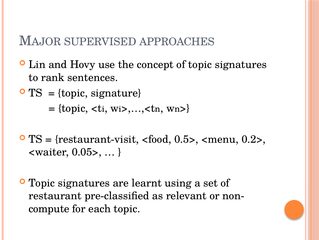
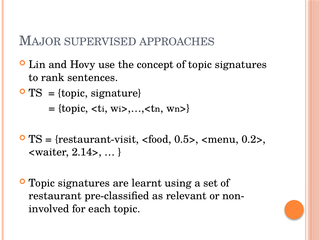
0.05>: 0.05> -> 2.14> (87, 152)
compute: compute -> involved (49, 208)
